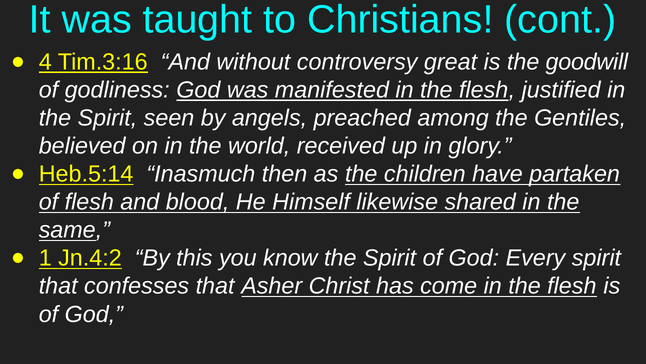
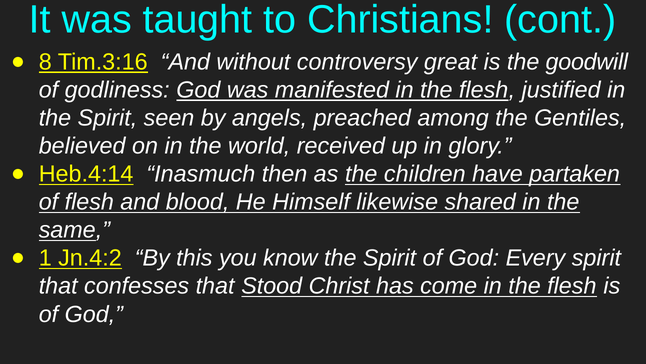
4: 4 -> 8 (45, 62)
Heb.5:14: Heb.5:14 -> Heb.4:14 (86, 174)
Asher: Asher -> Stood (272, 286)
